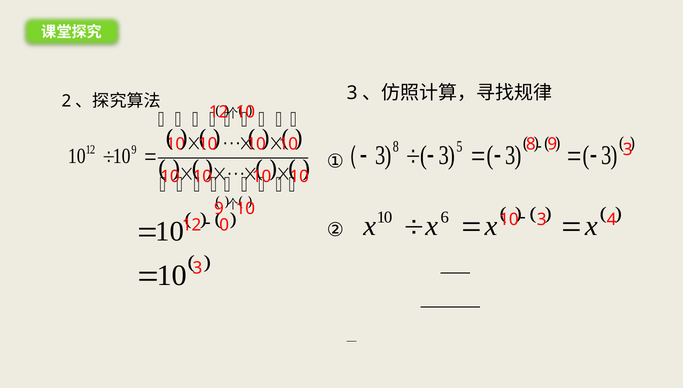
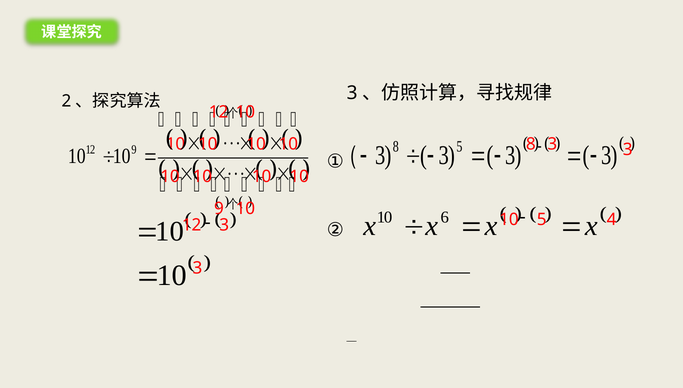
8 9: 9 -> 3 (552, 144)
3: 3 -> 5 (542, 219)
0: 0 -> 3 (224, 225)
